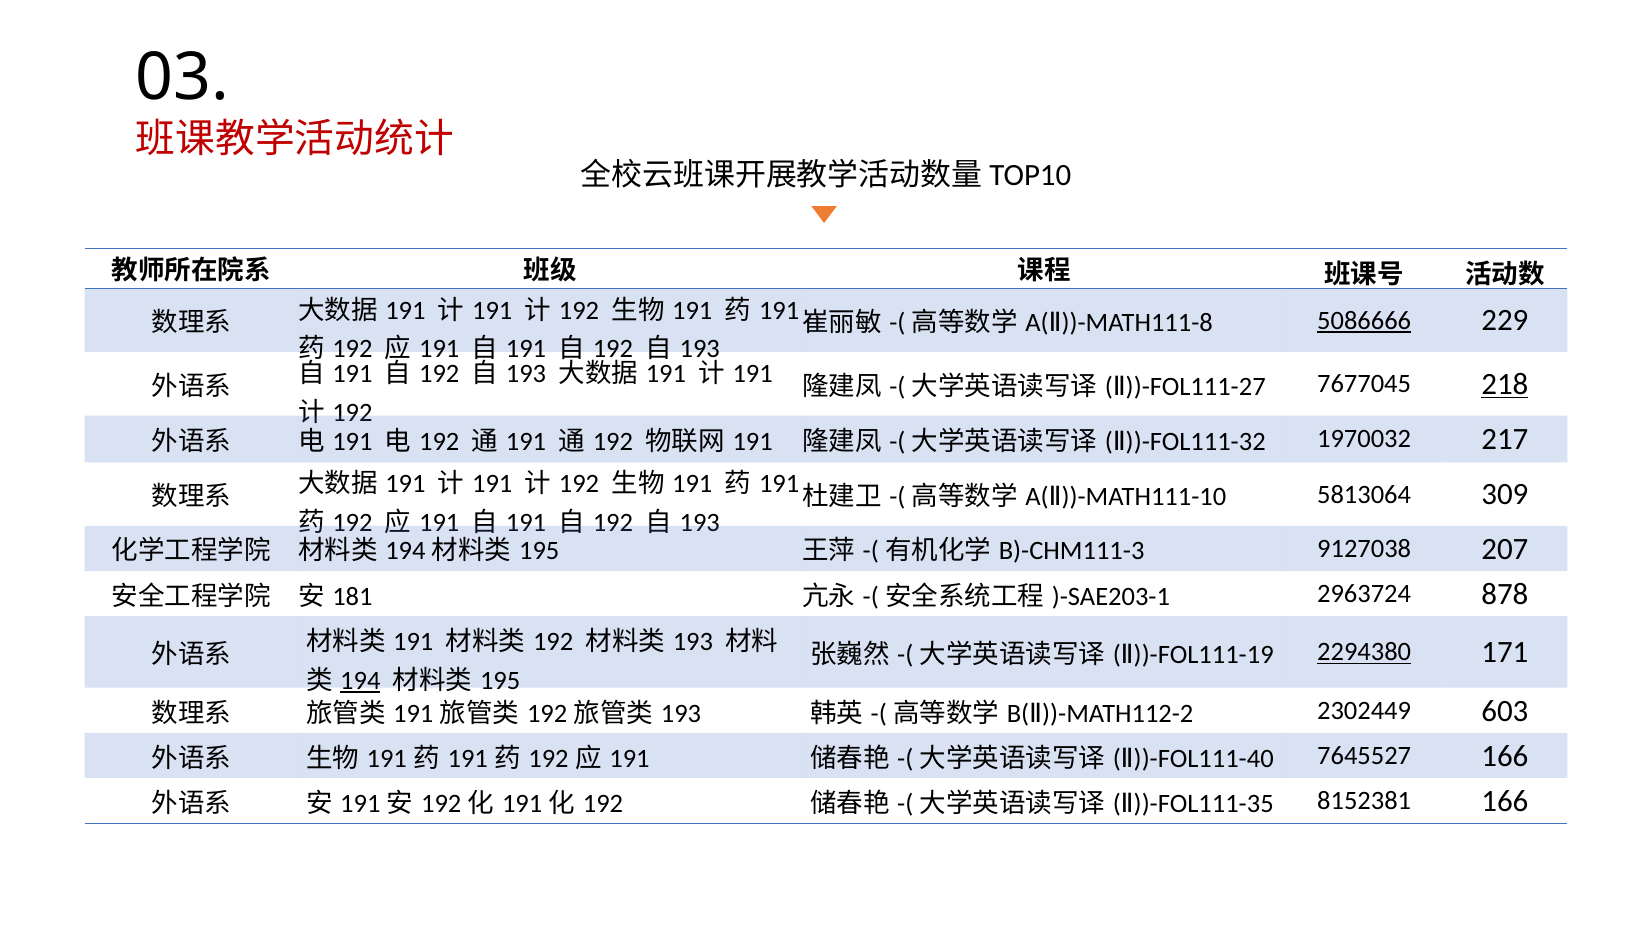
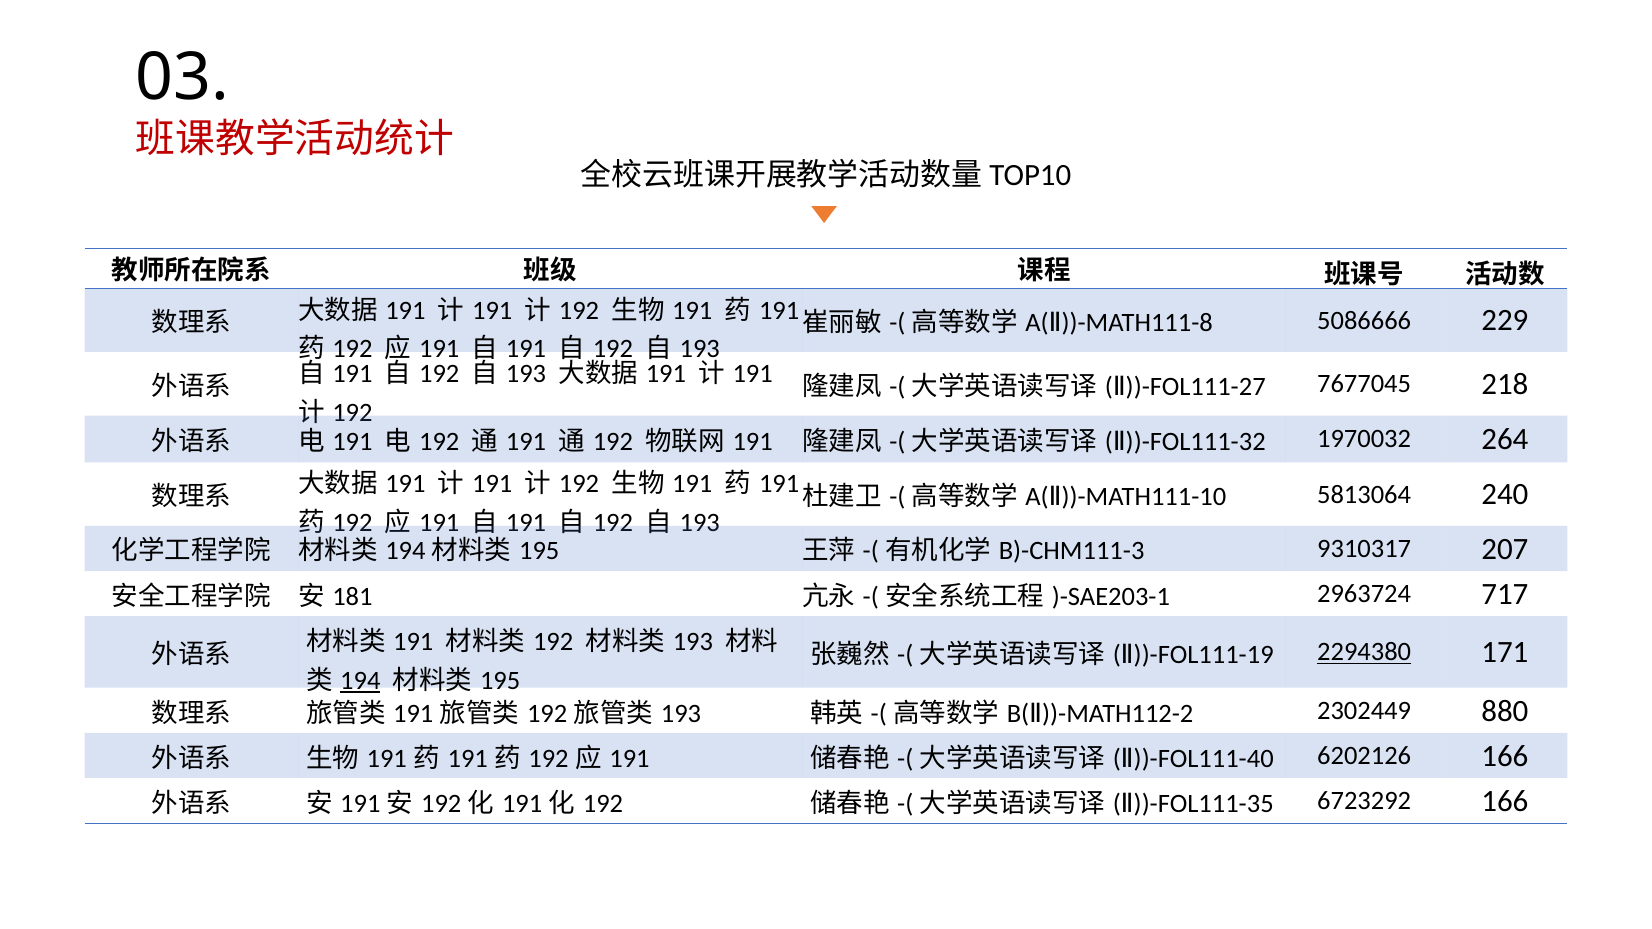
5086666 underline: present -> none (1364, 321)
218 underline: present -> none (1505, 384)
217: 217 -> 264 (1505, 439)
309: 309 -> 240 (1505, 495)
9127038: 9127038 -> 9310317 (1364, 549)
878: 878 -> 717 (1505, 594)
603: 603 -> 880 (1505, 711)
7645527: 7645527 -> 6202126 (1364, 756)
8152381: 8152381 -> 6723292 (1364, 801)
